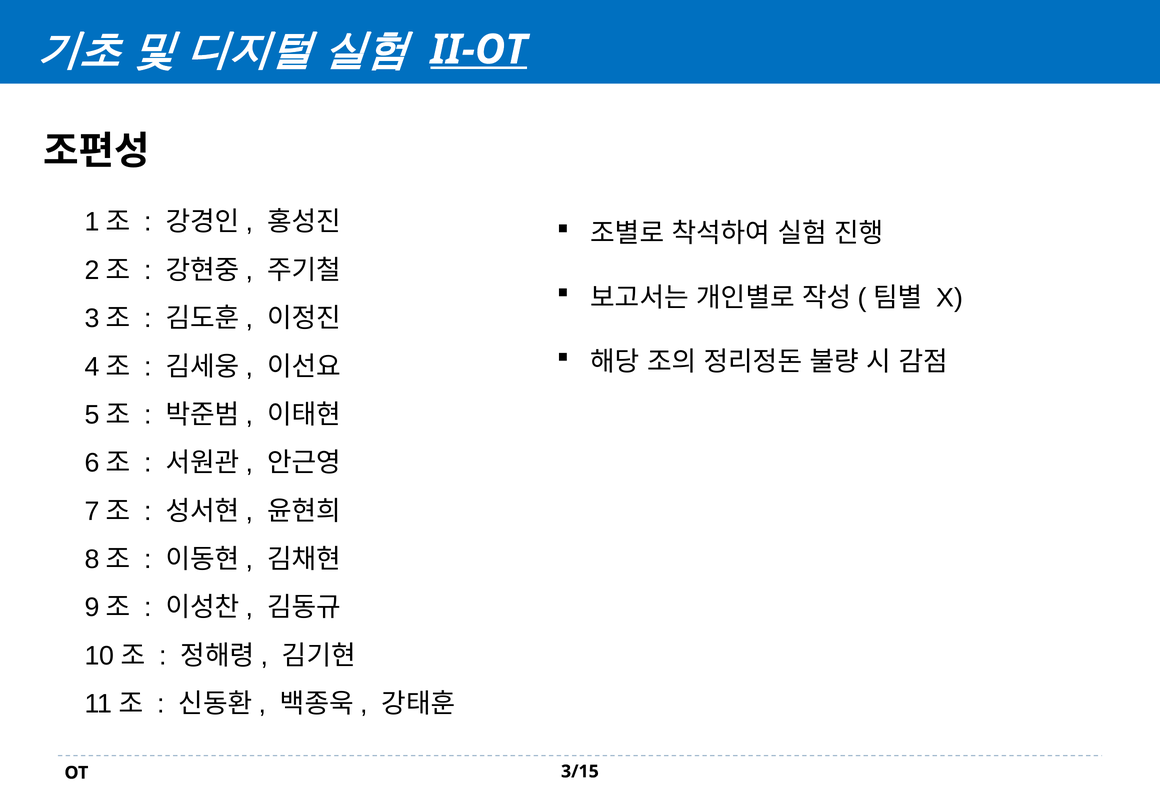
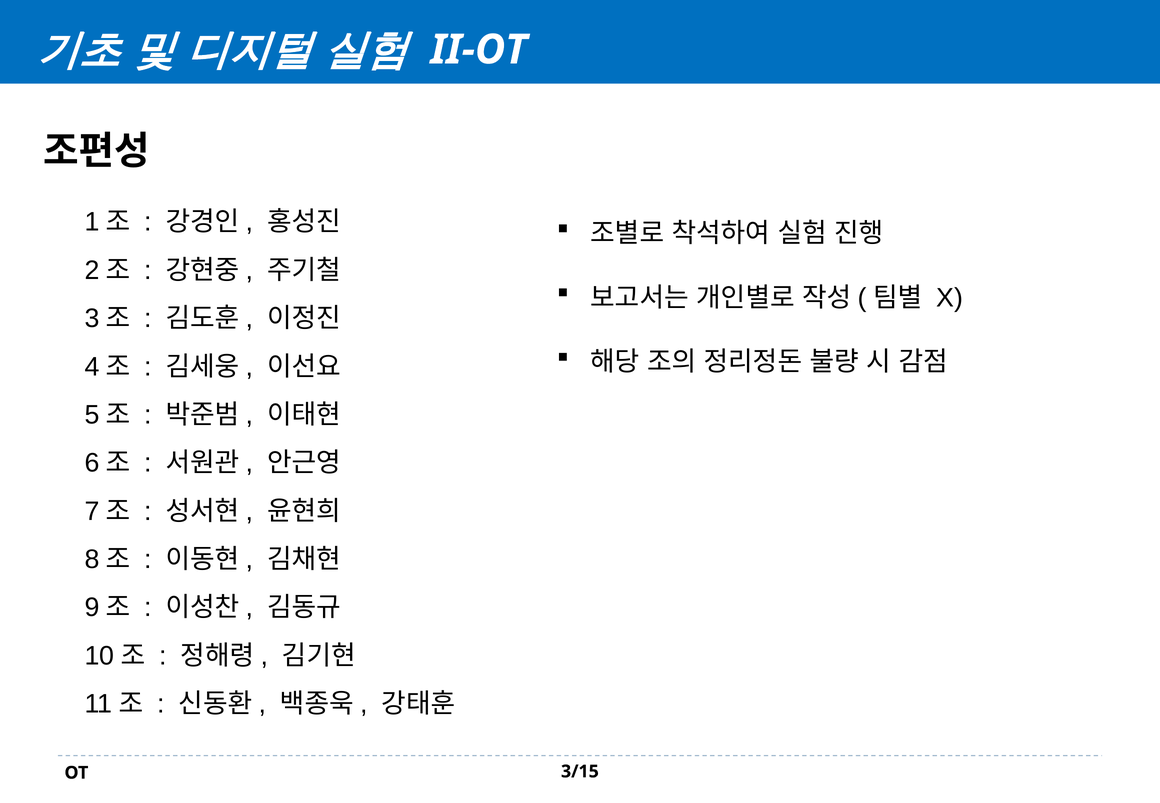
II-OT underline: present -> none (479, 50)
